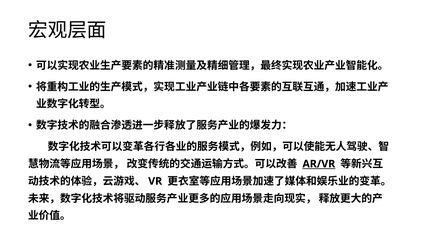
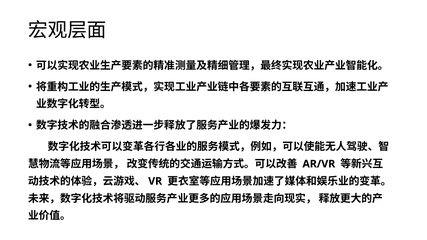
AR/VR underline: present -> none (319, 164)
